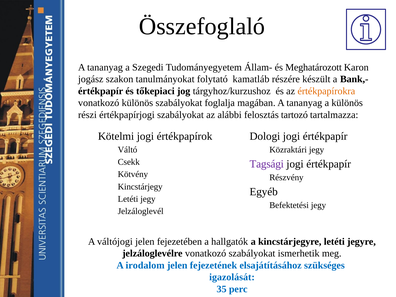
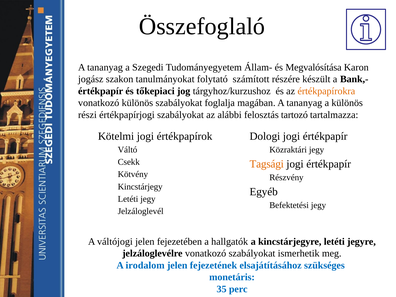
Meghatározott: Meghatározott -> Megvalósítása (314, 67)
kamatláb: kamatláb -> számított (251, 79)
Tagsági colour: purple -> orange (267, 164)
igazolását: igazolását -> monetáris (232, 277)
